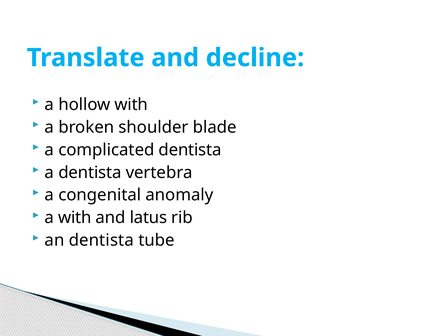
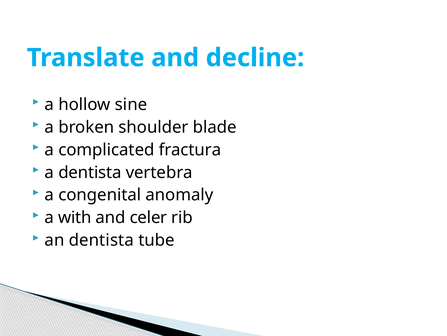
hollow with: with -> sine (131, 104)
complicated dentista: dentista -> fractura (190, 149)
latus: latus -> celer (148, 217)
